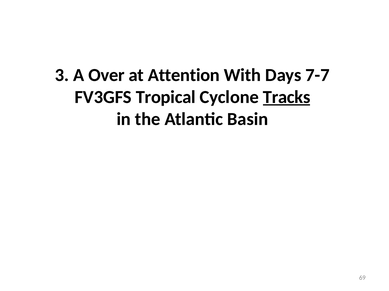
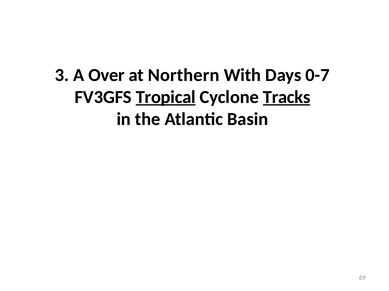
Attention: Attention -> Northern (184, 75)
7-7: 7-7 -> 0-7 (318, 75)
Tropical underline: none -> present (166, 97)
